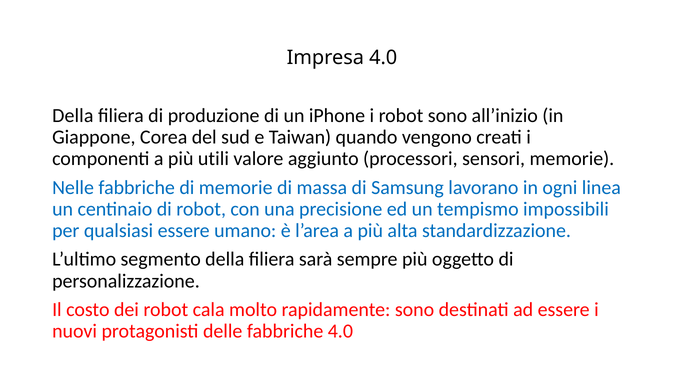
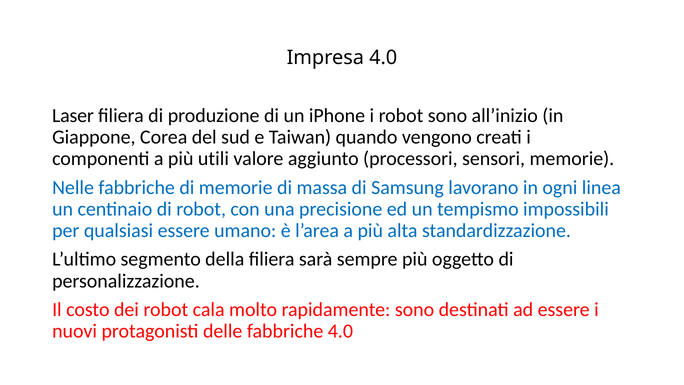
Della: Della -> Laser (73, 116)
